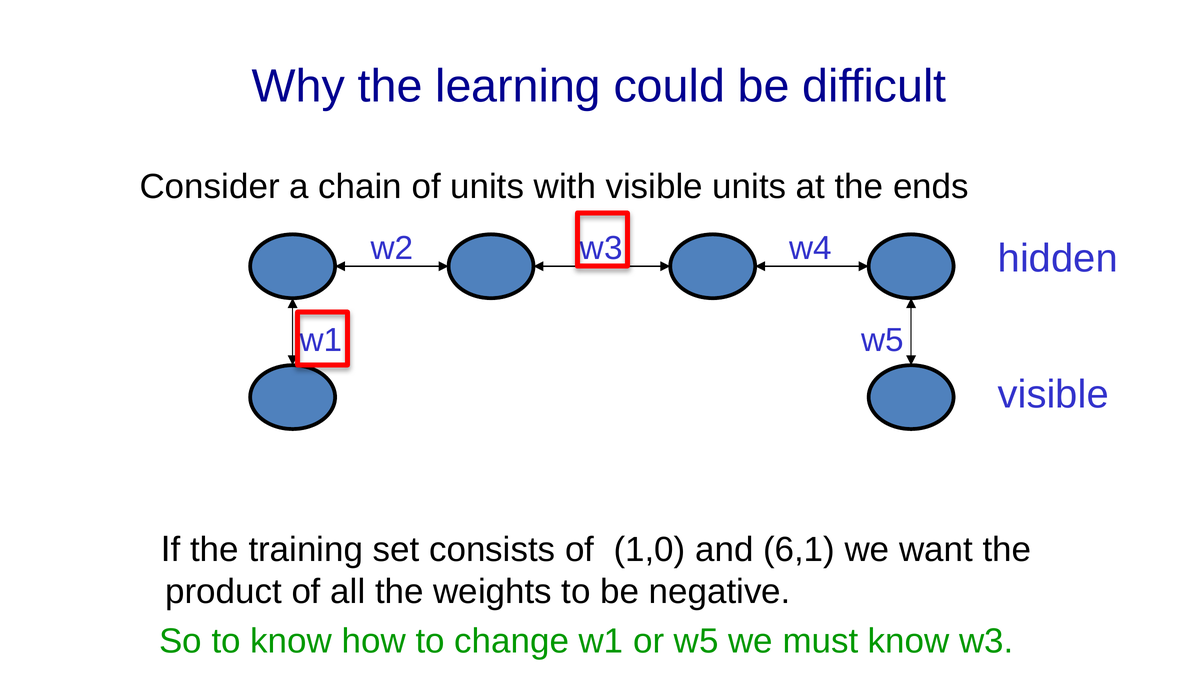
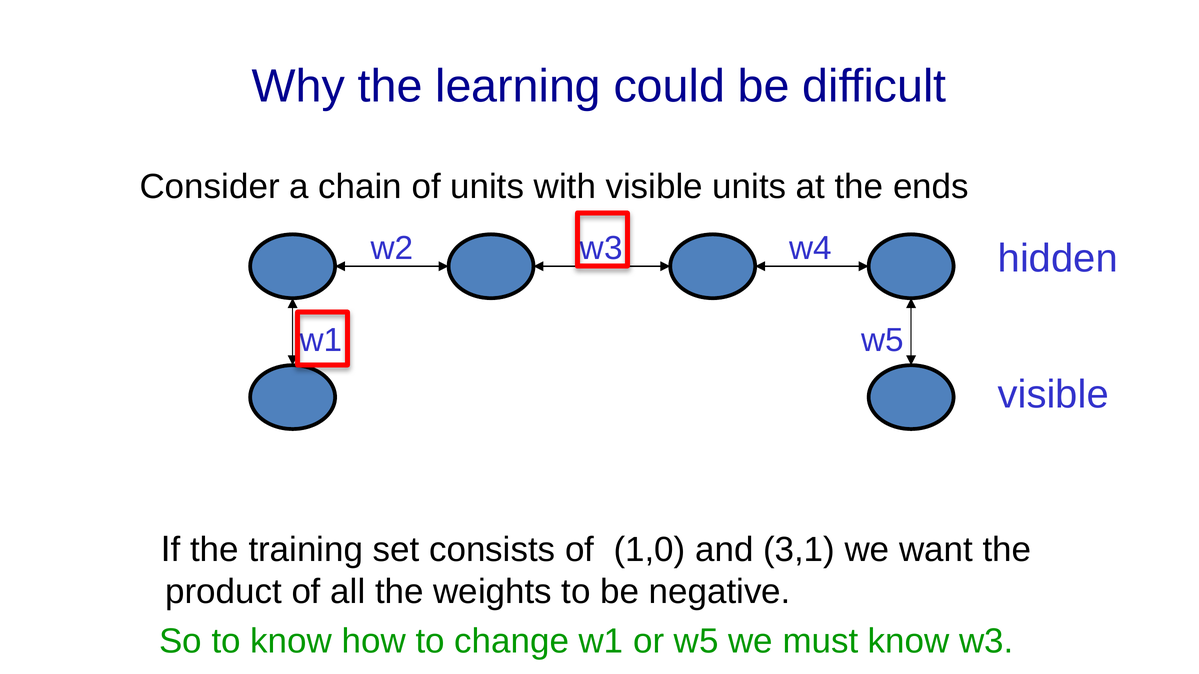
6,1: 6,1 -> 3,1 (799, 550)
